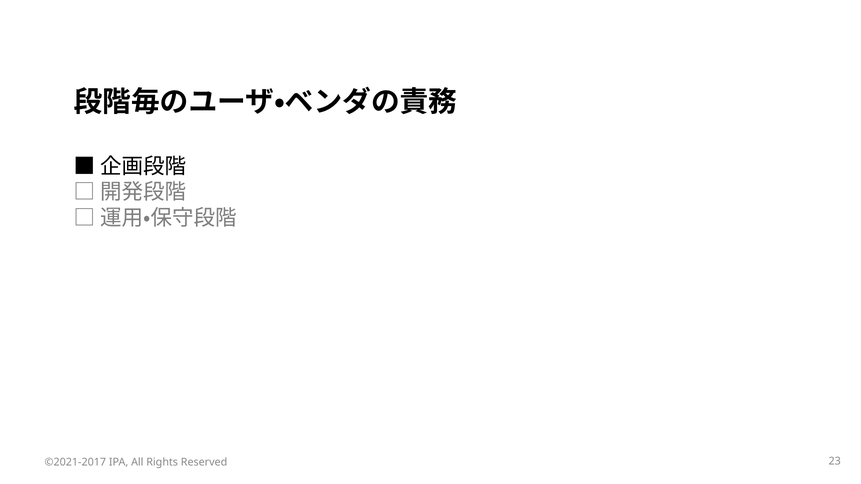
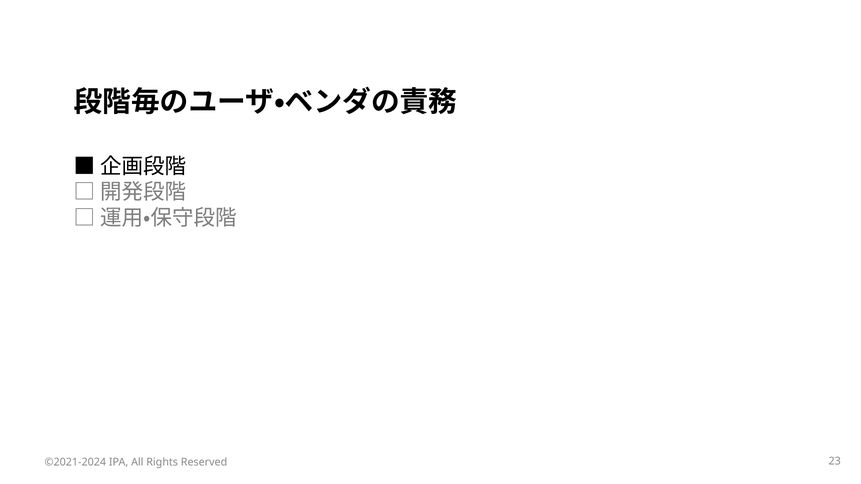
©2021-2017: ©2021-2017 -> ©2021-2024 (75, 463)
